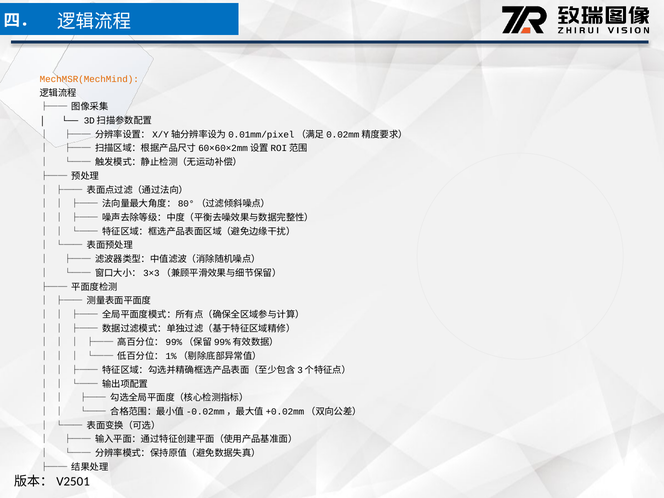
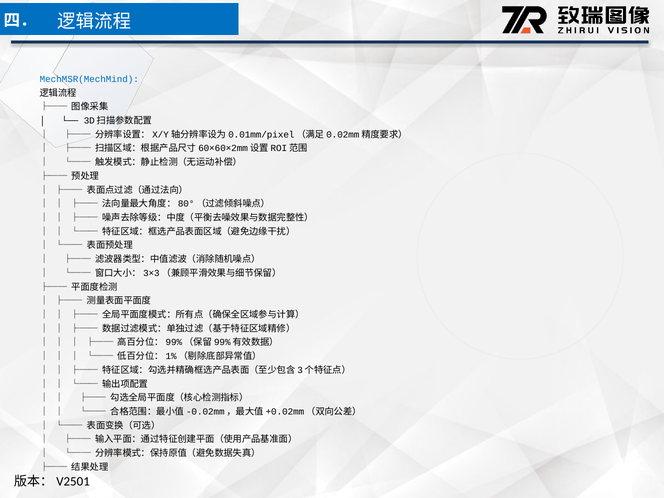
MechMSR(MechMind colour: orange -> blue (89, 79)
